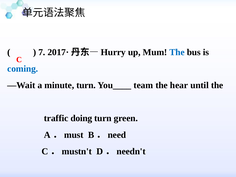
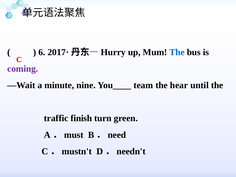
7: 7 -> 6 (42, 52)
coming colour: blue -> purple (23, 69)
minute turn: turn -> nine (86, 85)
doing: doing -> finish (81, 118)
